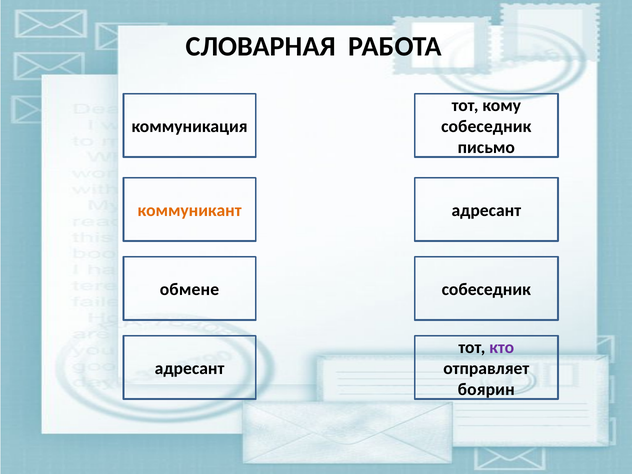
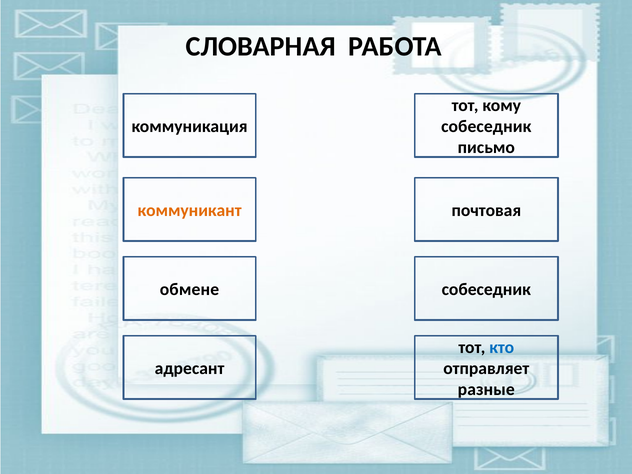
адресант: адресант -> почтовая (486, 211)
кто colour: purple -> blue (502, 347)
боярин: боярин -> разные (486, 390)
